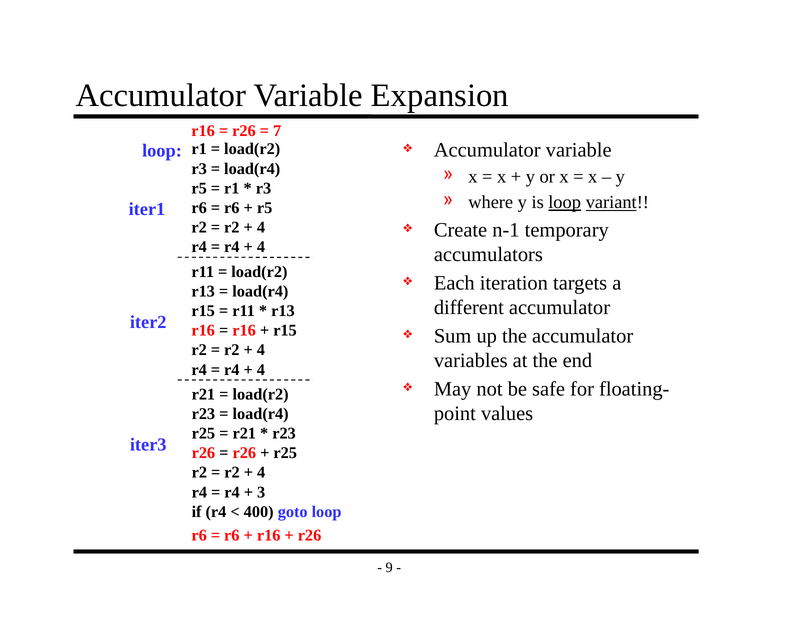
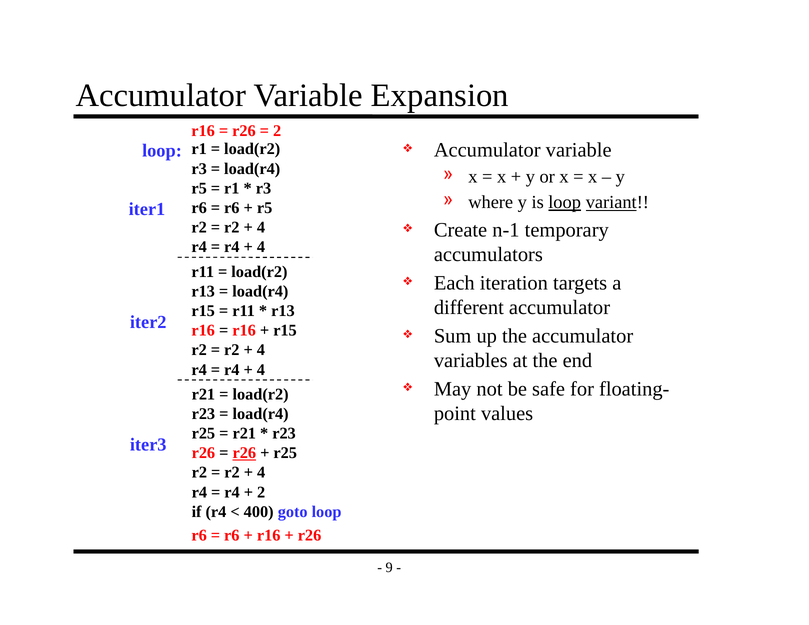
7: 7 -> 2 (277, 131)
r26 underline: none -> present (244, 453)
3: 3 -> 2 (261, 492)
